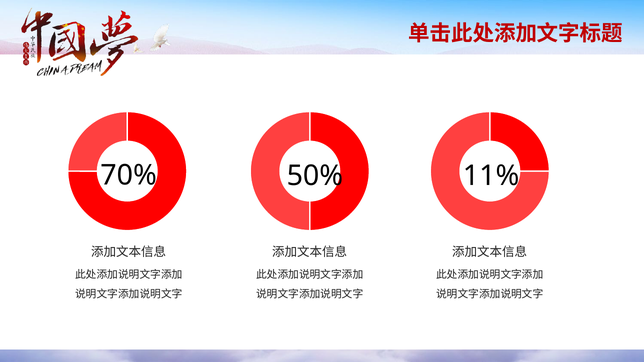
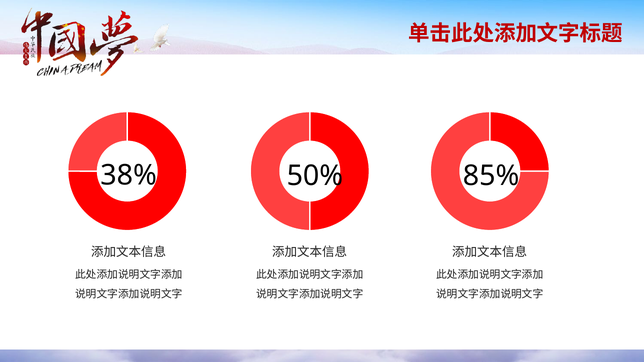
70%: 70% -> 38% (129, 175)
11%: 11% -> 85% (491, 176)
